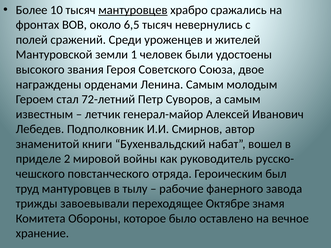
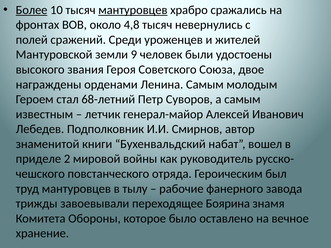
Более underline: none -> present (32, 10)
6,5: 6,5 -> 4,8 (132, 25)
1: 1 -> 9 (134, 55)
72-летний: 72-летний -> 68-летний (108, 99)
Октябре: Октябре -> Боярина (228, 204)
